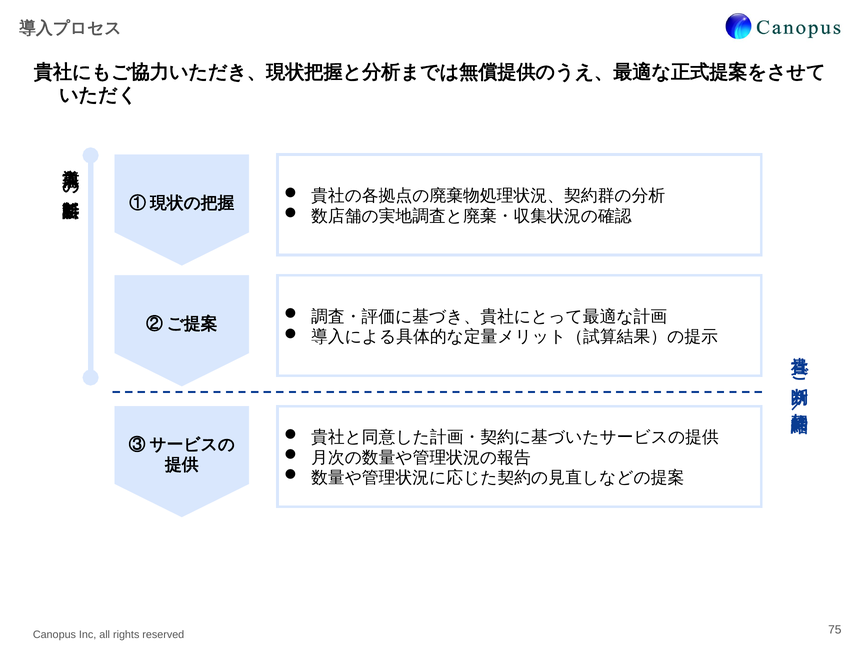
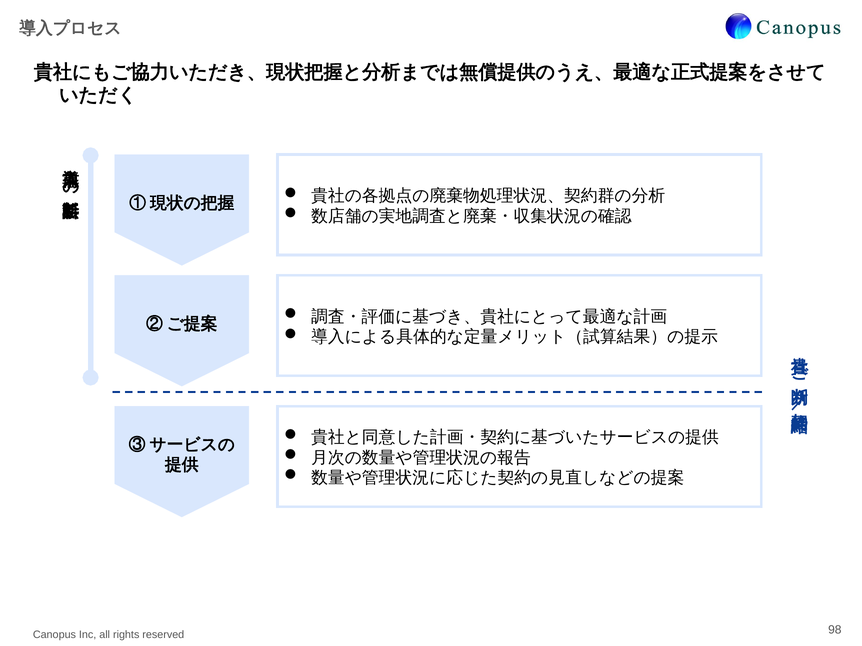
75: 75 -> 98 (835, 630)
